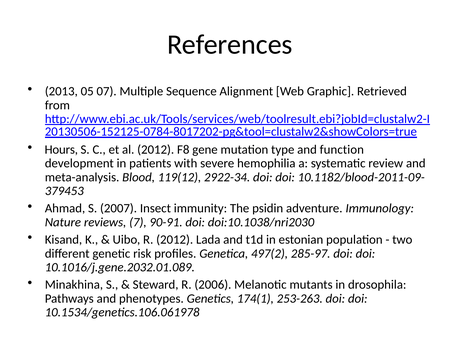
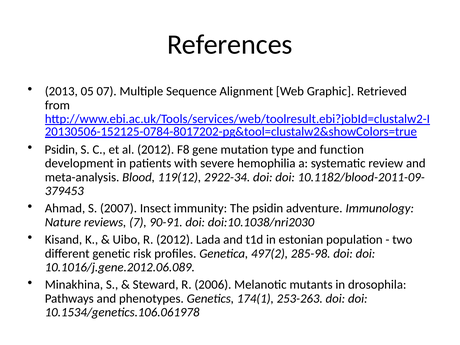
Hours: Hours -> Psidin (61, 150)
285-97: 285-97 -> 285-98 (311, 253)
10.1016/j.gene.2032.01.089: 10.1016/j.gene.2032.01.089 -> 10.1016/j.gene.2012.06.089 (120, 267)
